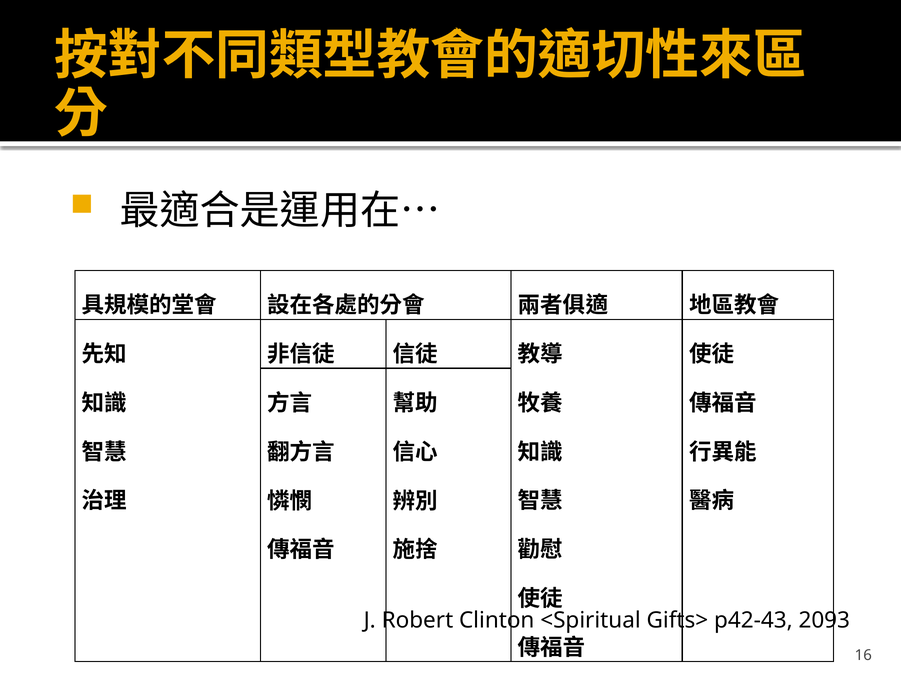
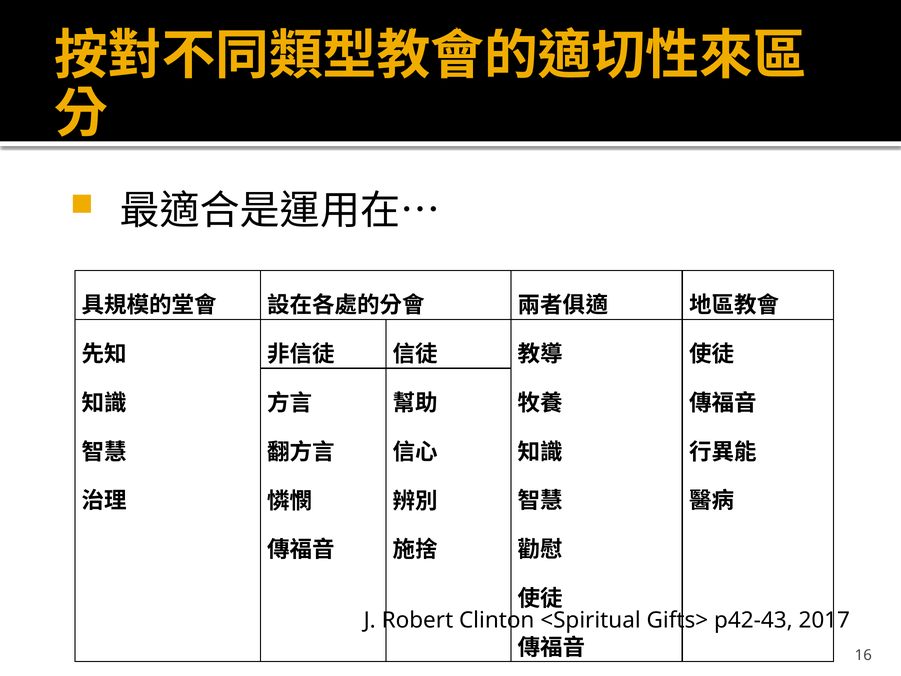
2093: 2093 -> 2017 (824, 620)
